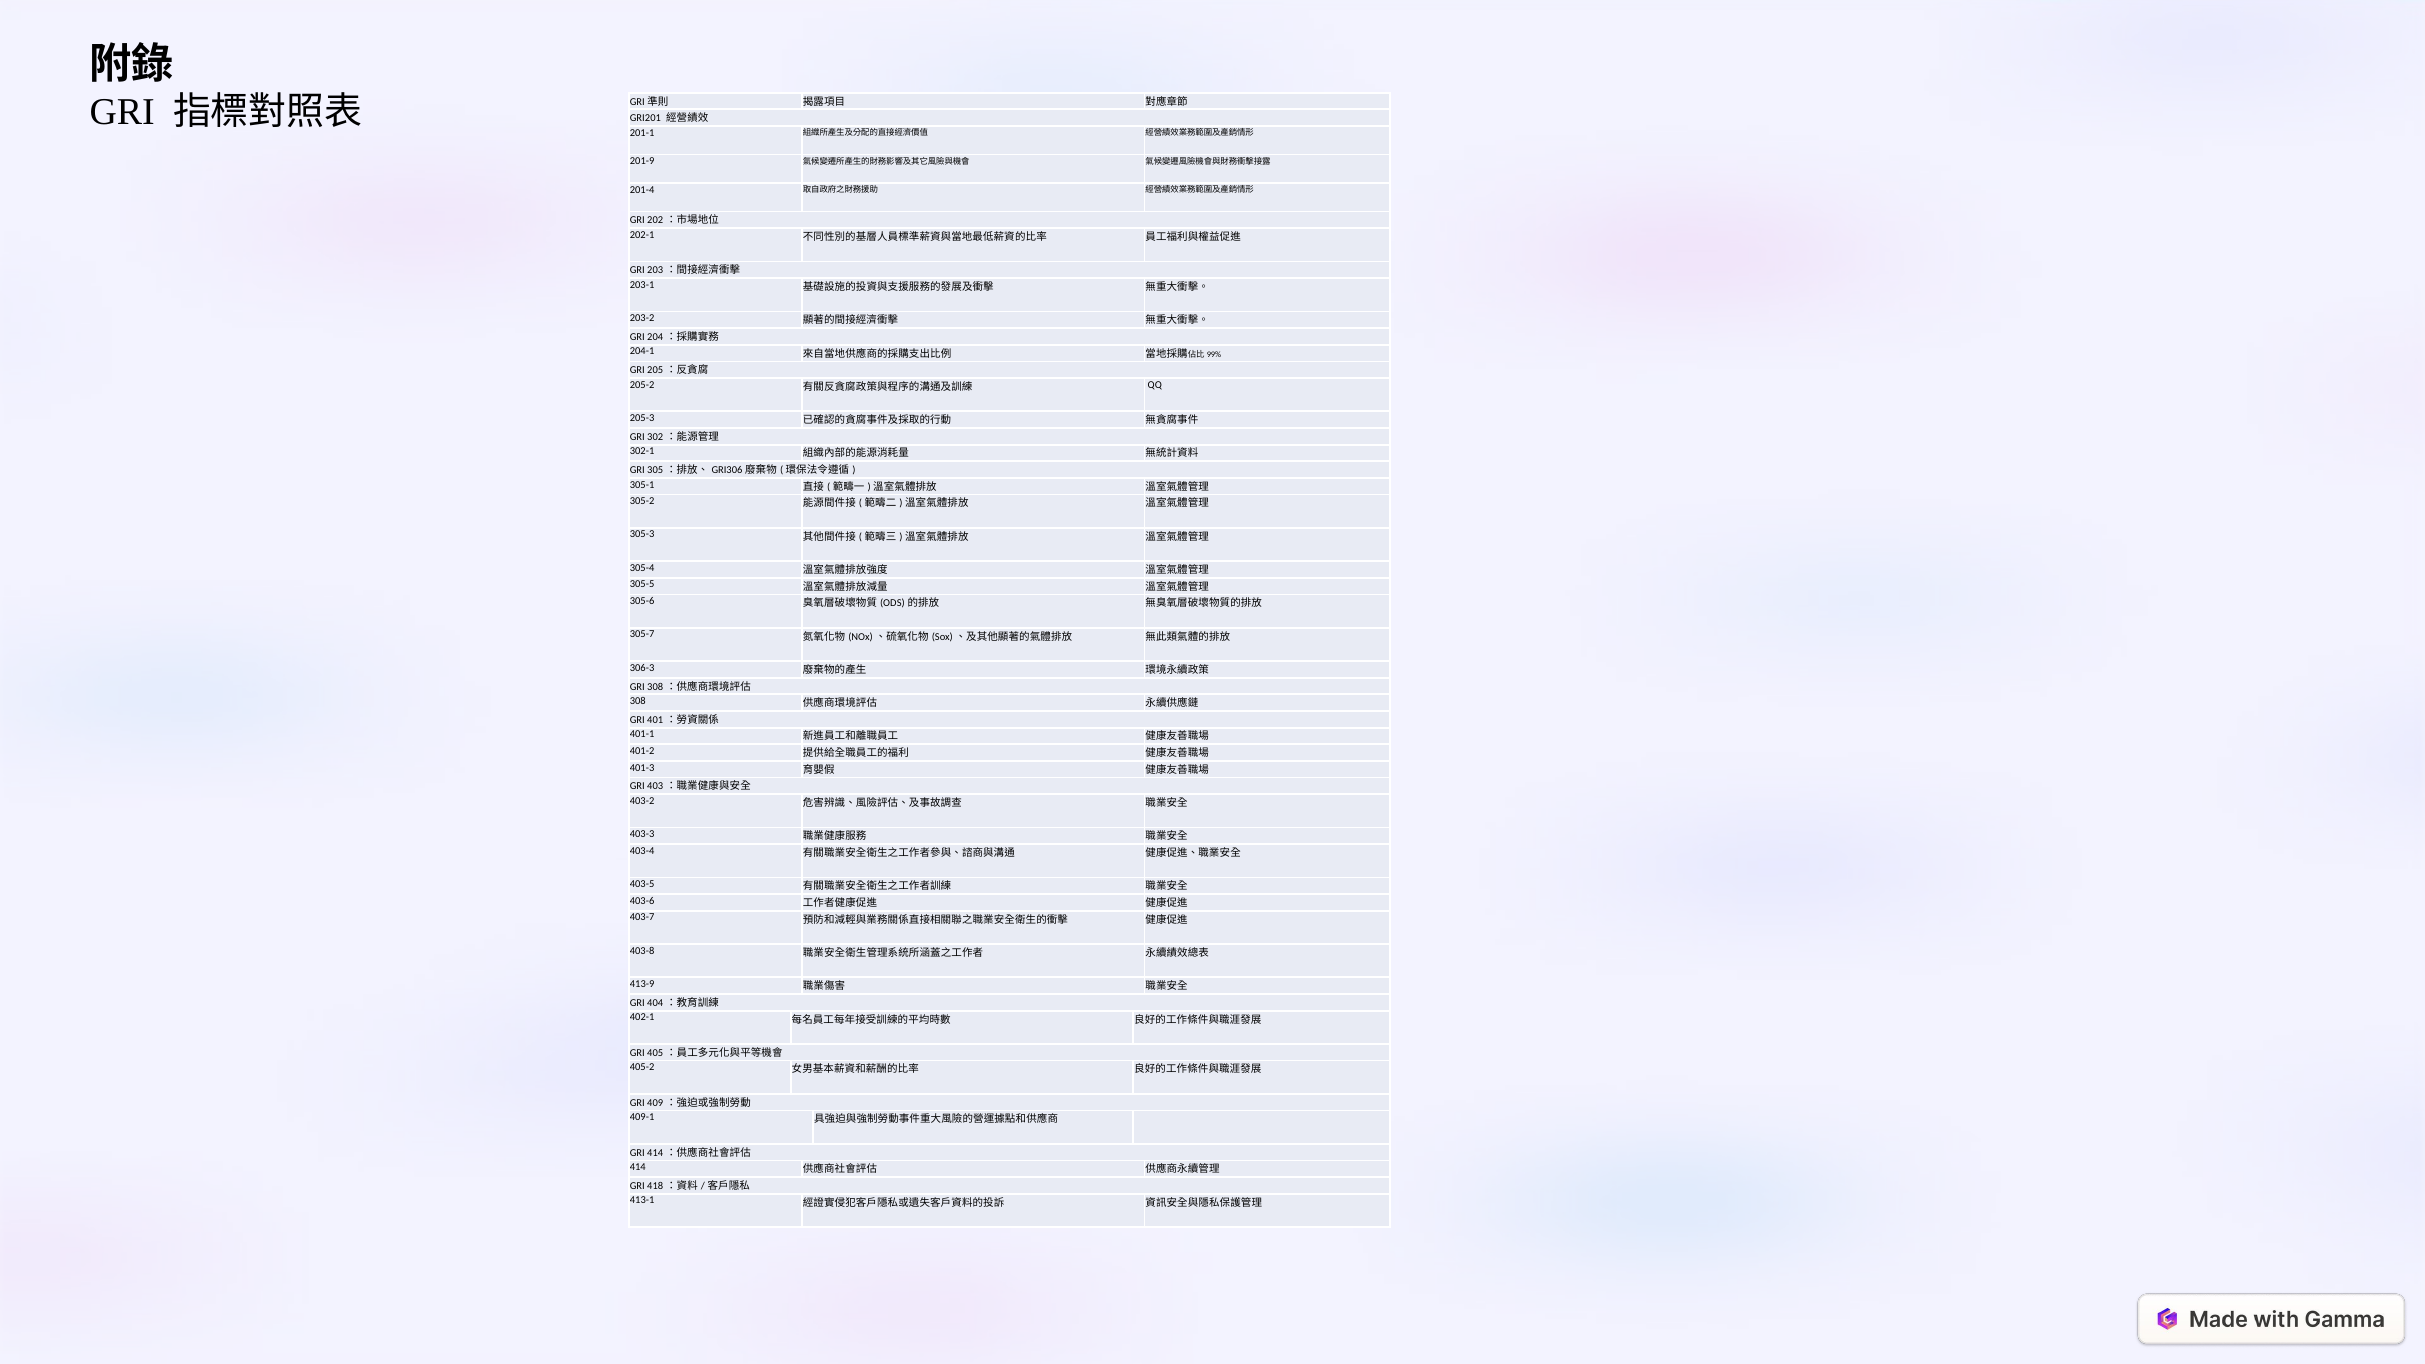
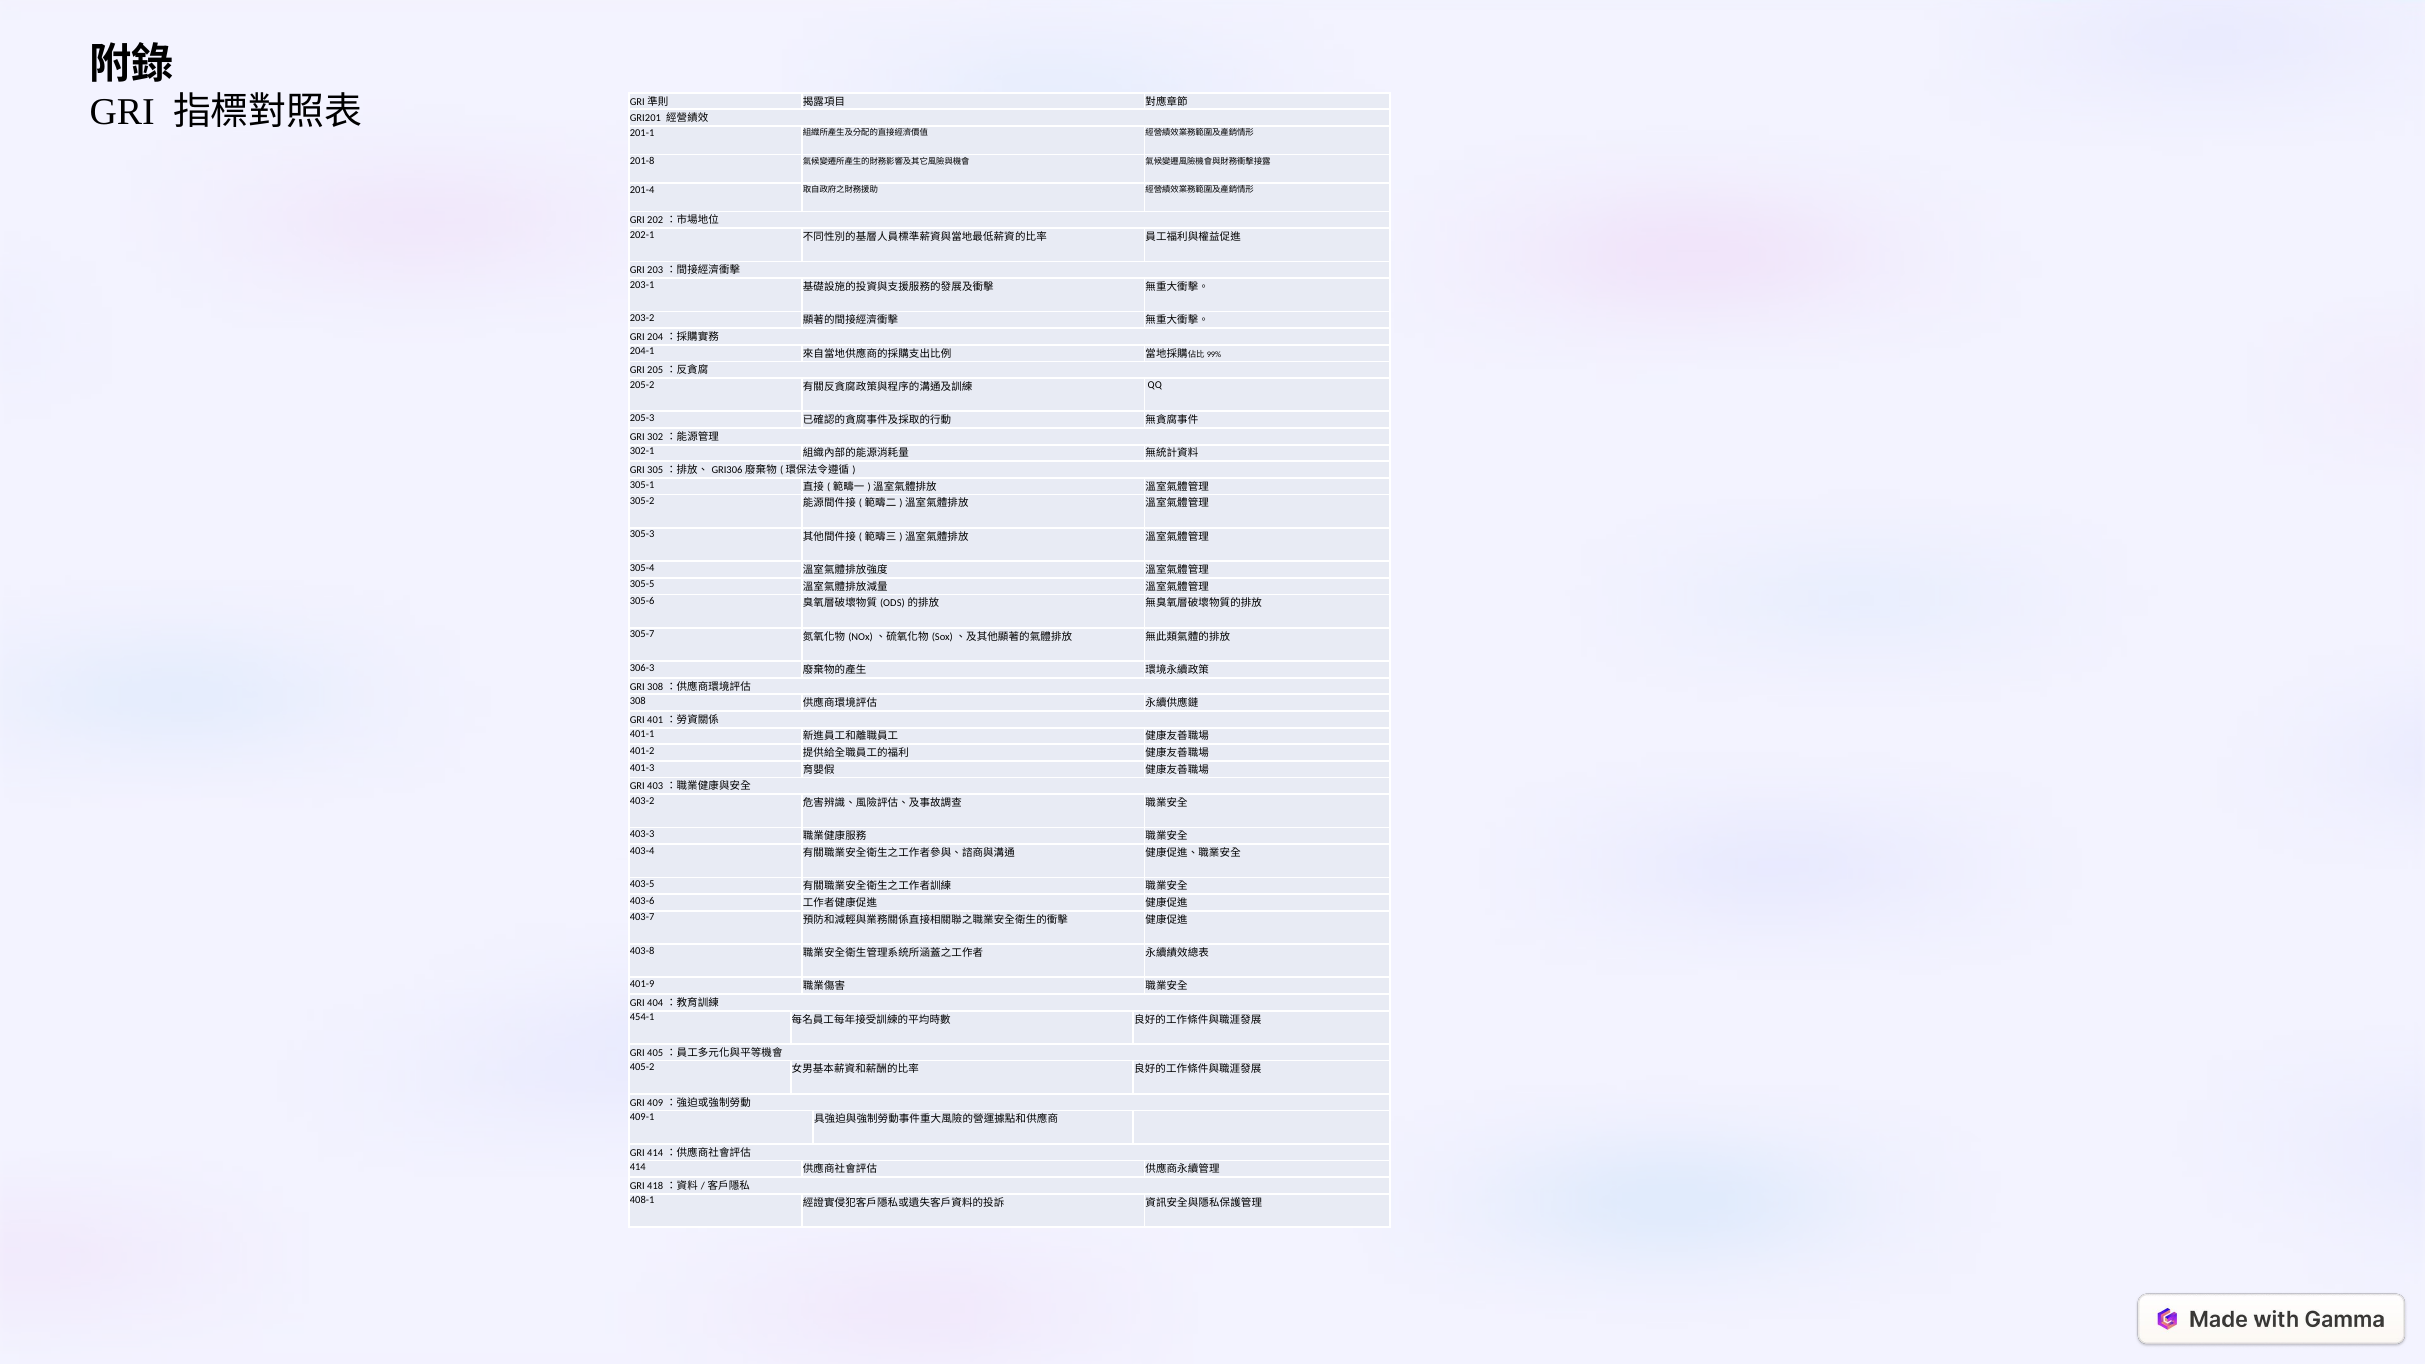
201-9: 201-9 -> 201-8 (642, 161)
413-9: 413-9 -> 401-9 (642, 984)
402-1: 402-1 -> 454-1 (642, 1017)
413-1: 413-1 -> 408-1 (642, 1200)
